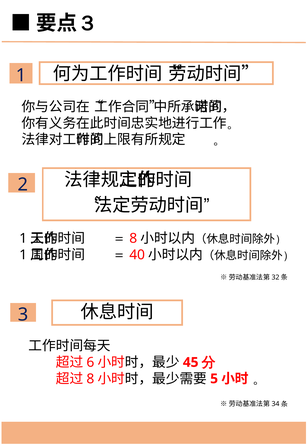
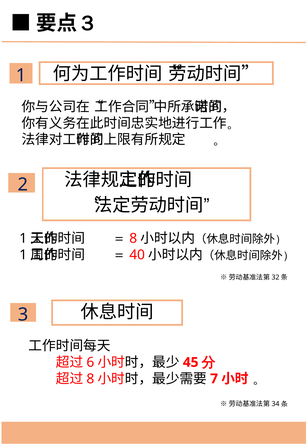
5: 5 -> 7 (214, 379)
